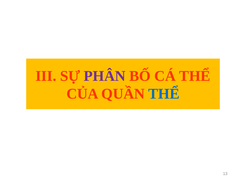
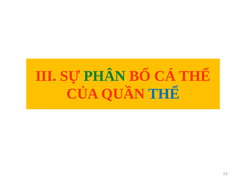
PHÂN colour: purple -> green (105, 76)
